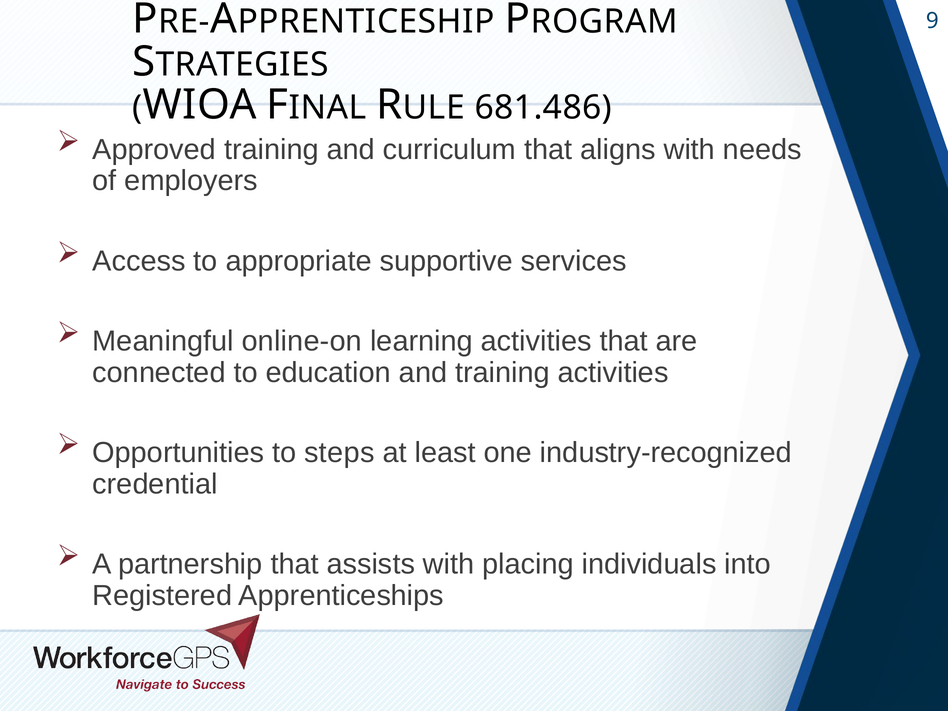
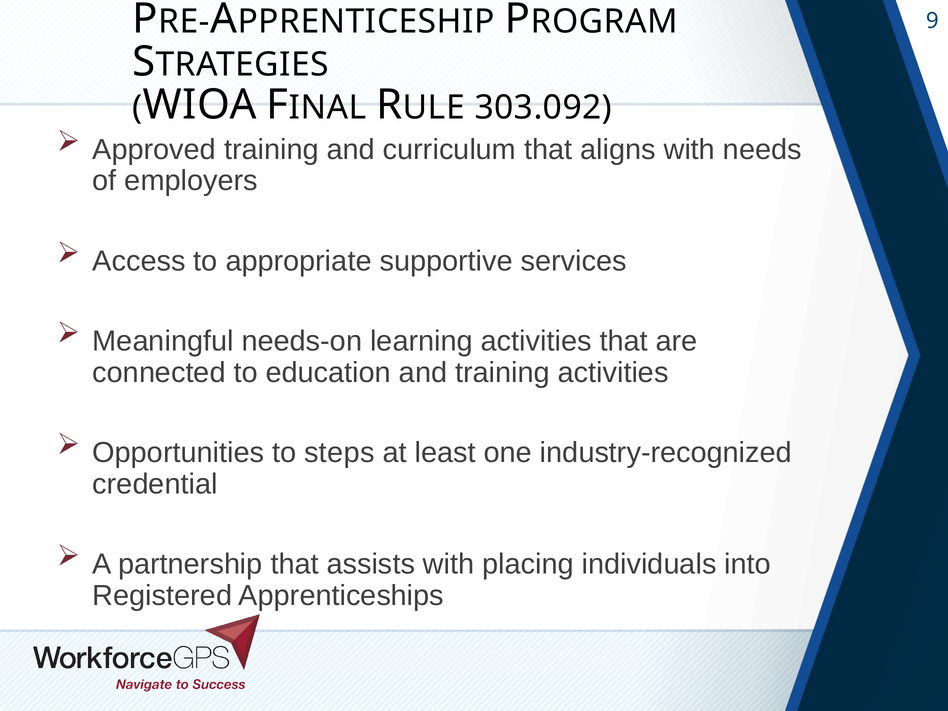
681.486: 681.486 -> 303.092 (543, 107)
online-on: online-on -> needs-on (302, 341)
